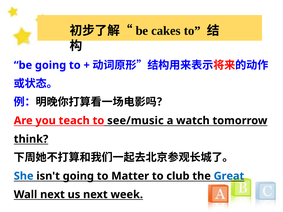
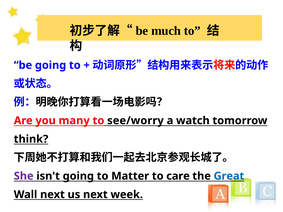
cakes: cakes -> much (166, 31)
teach: teach -> many (74, 121)
see/music: see/music -> see/worry (135, 121)
She colour: blue -> purple (24, 176)
club: club -> care (178, 176)
